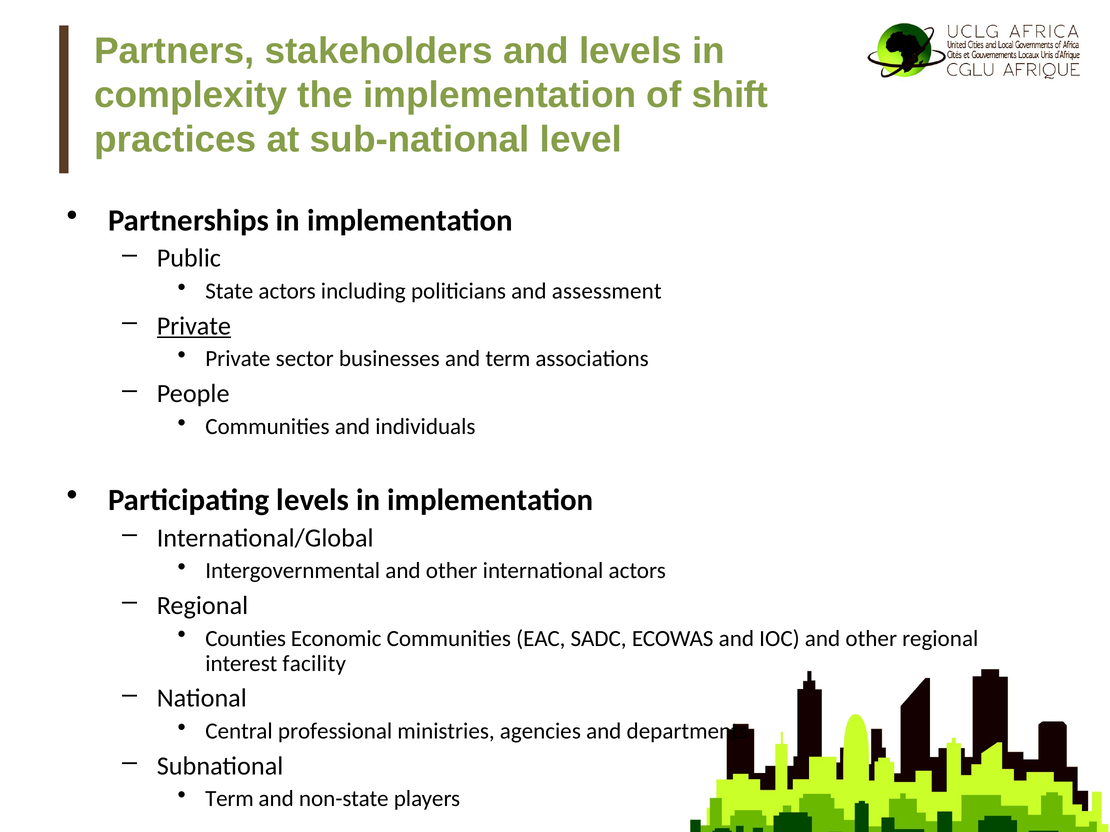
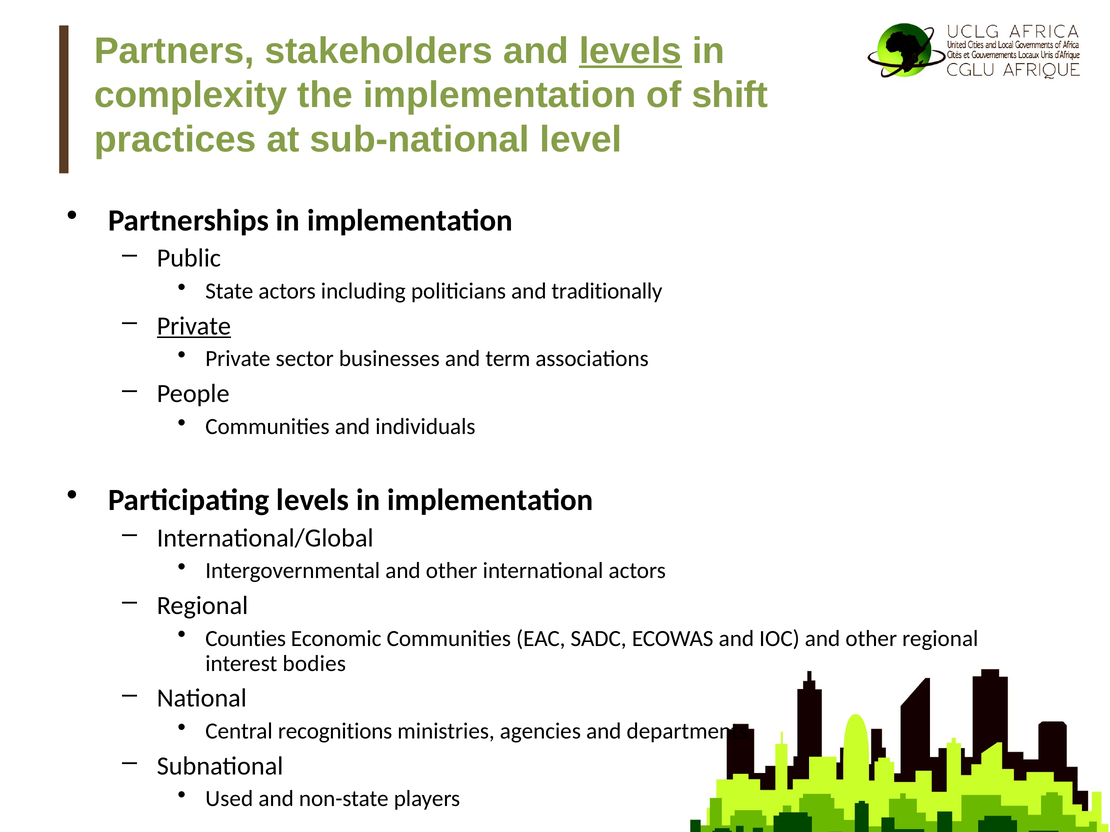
levels underline: none -> present (630, 51)
assessment: assessment -> traditionally (607, 291)
facility: facility -> bodies (314, 664)
professional: professional -> recognitions (335, 732)
Term: Term -> Used (229, 799)
